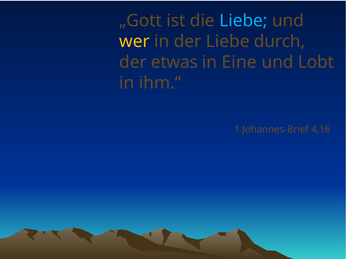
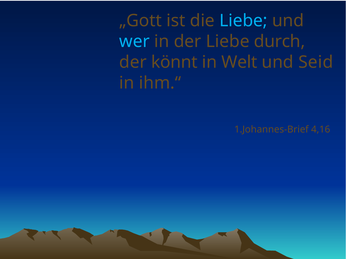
wer colour: yellow -> light blue (134, 41)
etwas: etwas -> könnt (174, 62)
Eine: Eine -> Welt (239, 62)
Lobt: Lobt -> Seid (316, 62)
